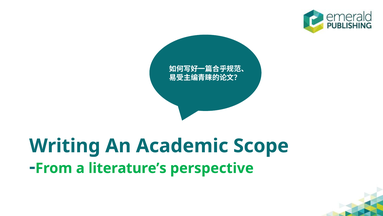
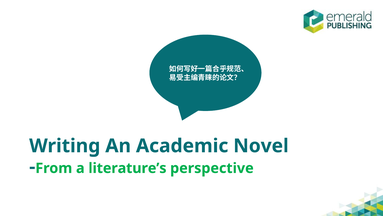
Scope: Scope -> Novel (261, 146)
